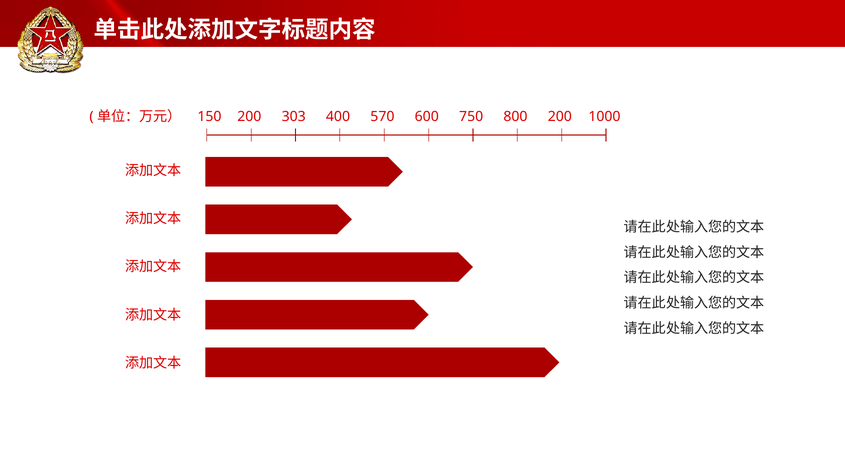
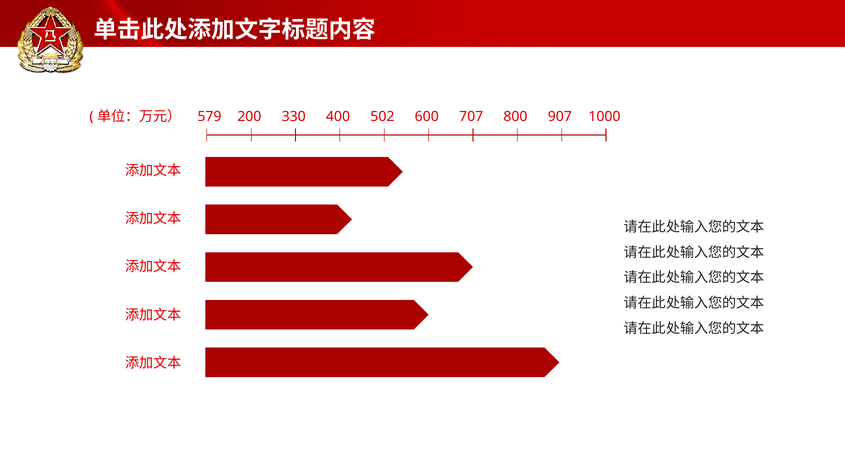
150: 150 -> 579 (209, 116)
303: 303 -> 330 (294, 116)
570: 570 -> 502 (382, 116)
750: 750 -> 707 (471, 116)
800 200: 200 -> 907 (560, 116)
